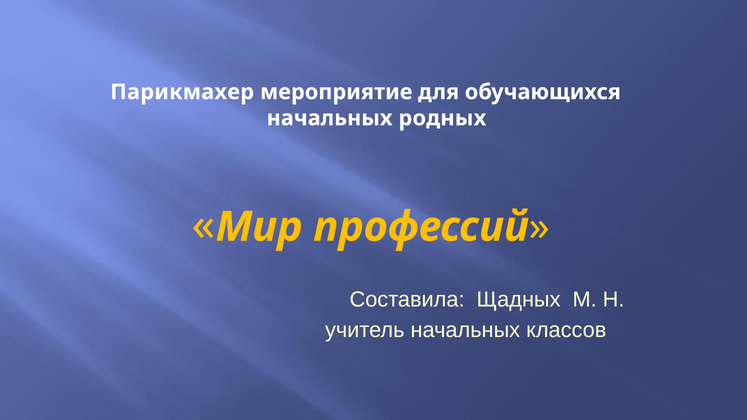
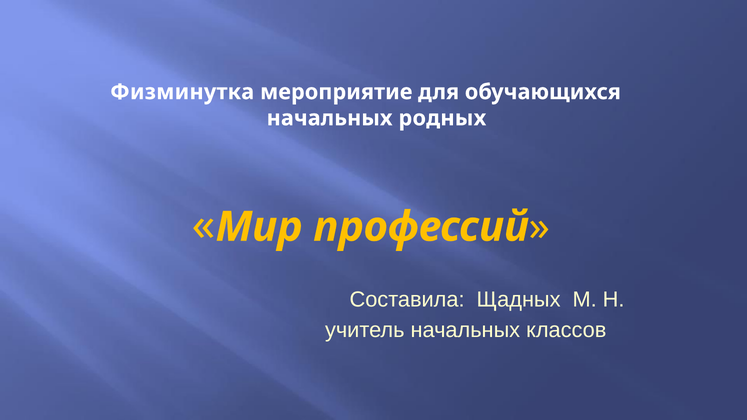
Парикмахер: Парикмахер -> Физминутка (182, 92)
